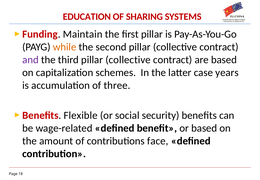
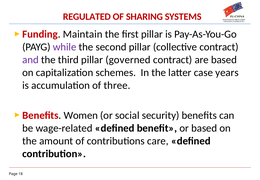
EDUCATION: EDUCATION -> REGULATED (87, 17)
while colour: orange -> purple (65, 47)
third pillar collective: collective -> governed (128, 60)
Flexible: Flexible -> Women (81, 115)
face: face -> care (158, 141)
